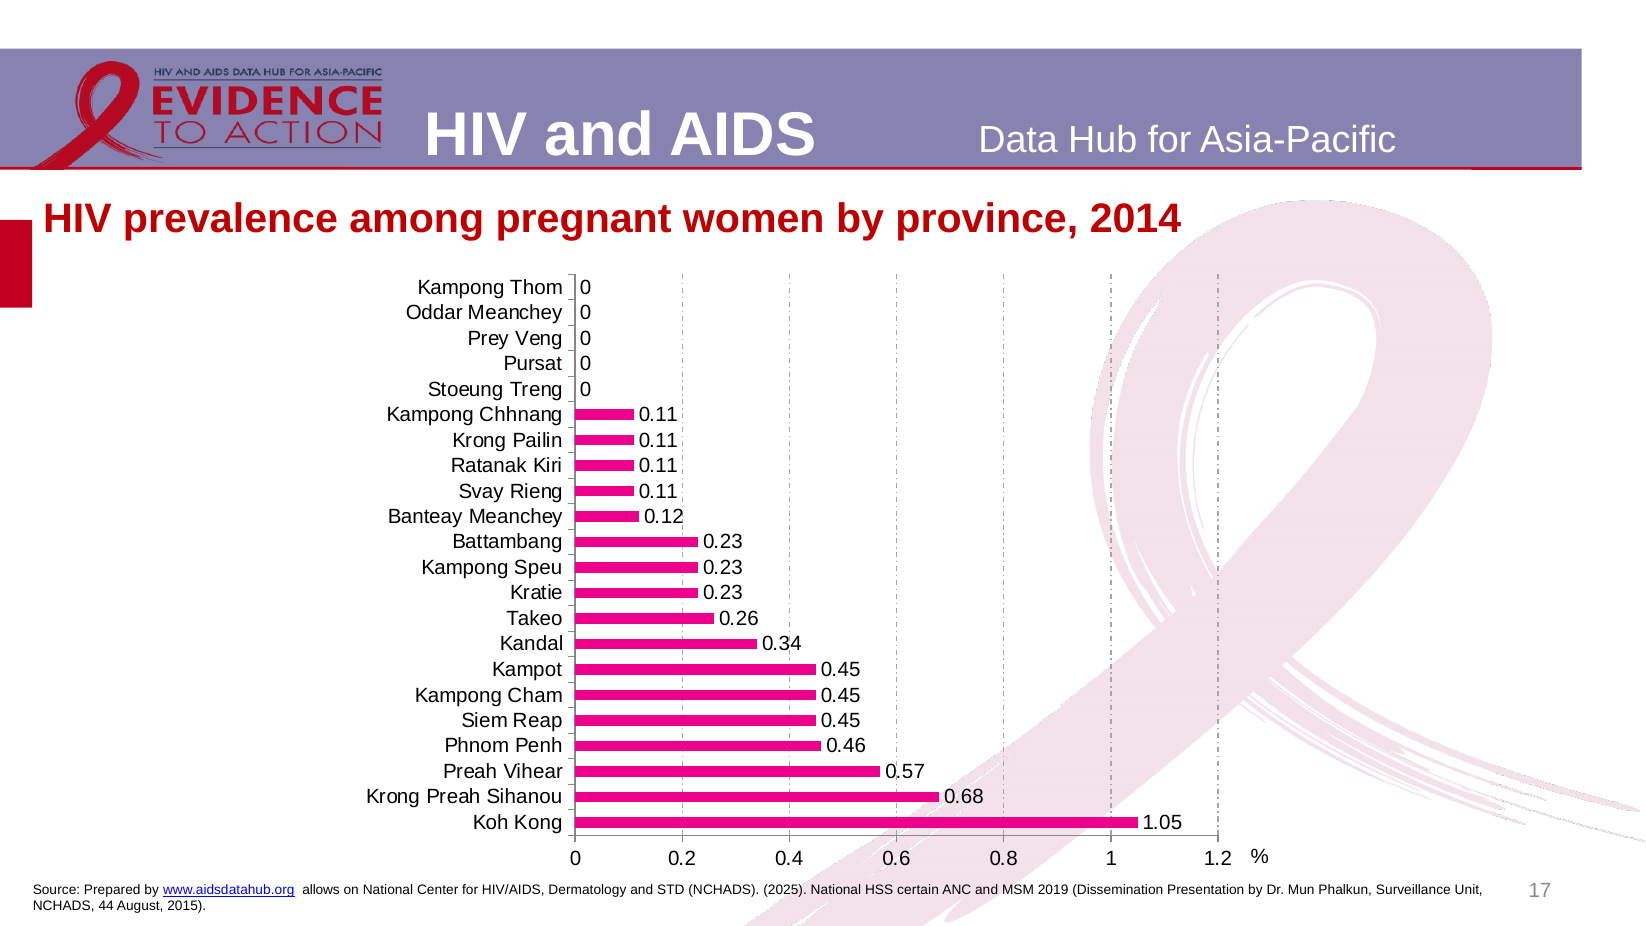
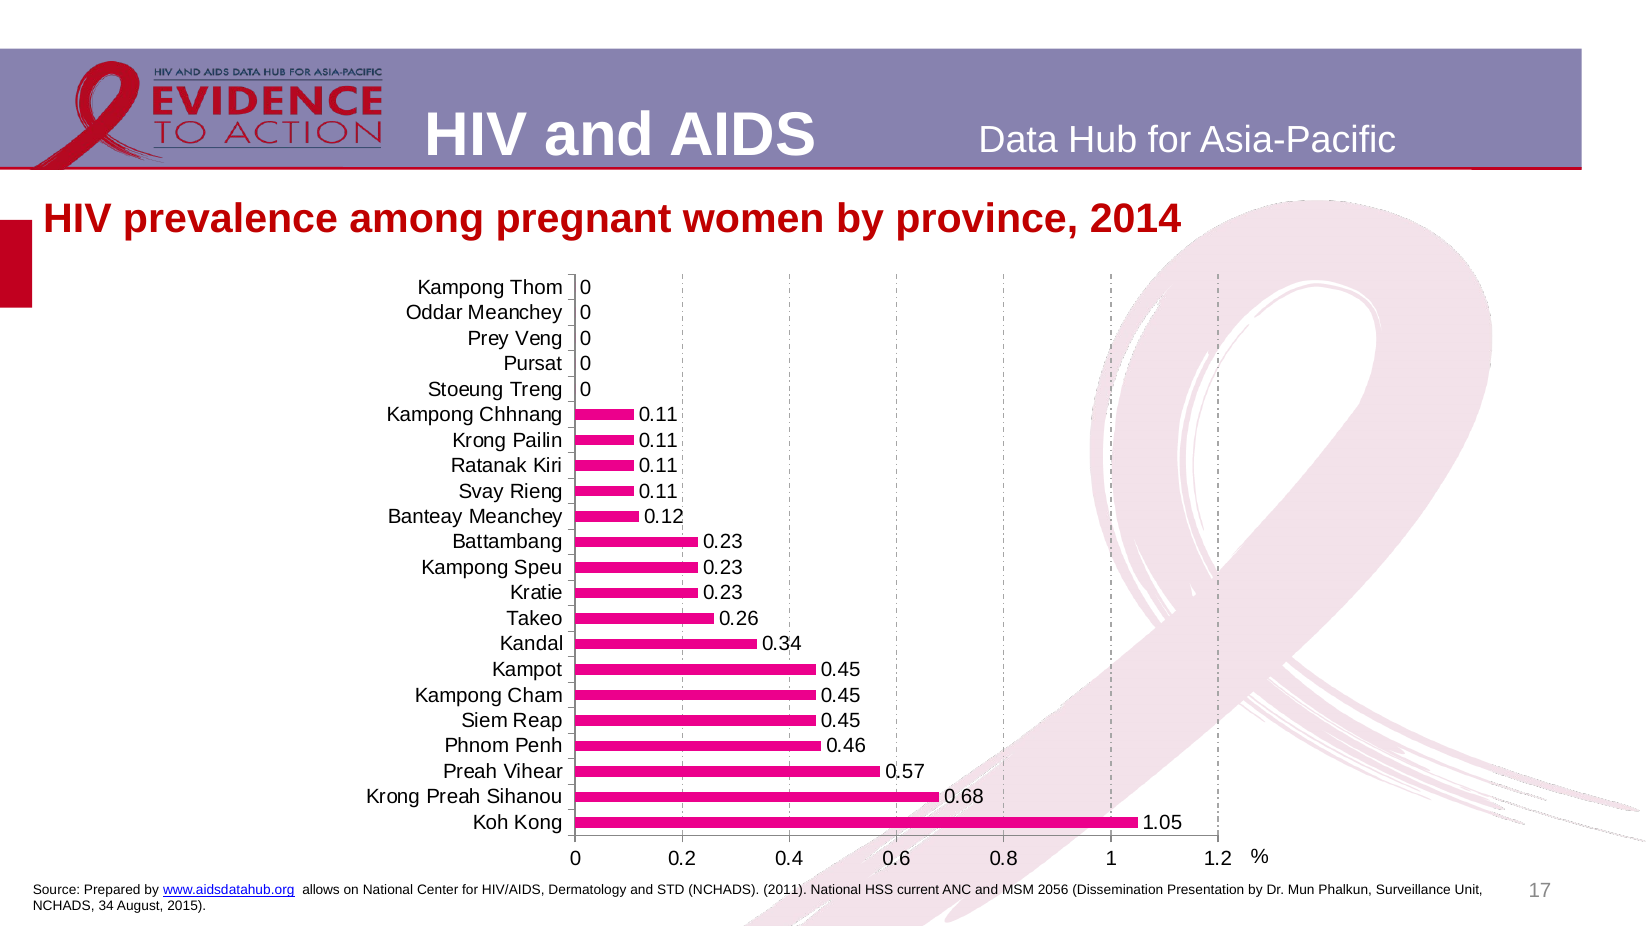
2025: 2025 -> 2011 (785, 890)
certain: certain -> current (918, 890)
2019: 2019 -> 2056 (1053, 890)
44: 44 -> 34 (106, 906)
